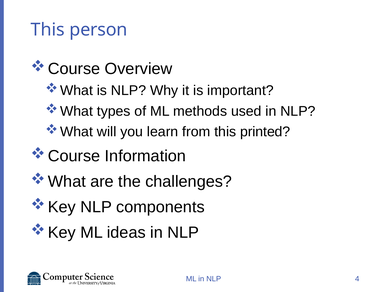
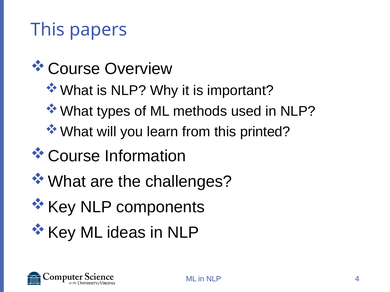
person: person -> papers (98, 30)
